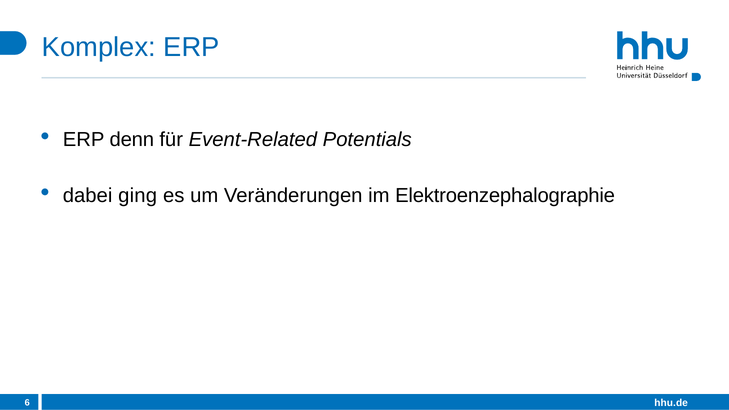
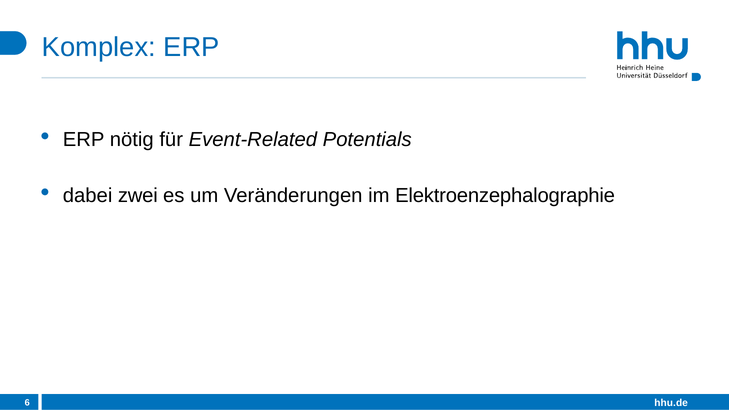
denn: denn -> nötig (132, 140)
ging: ging -> zwei (138, 196)
